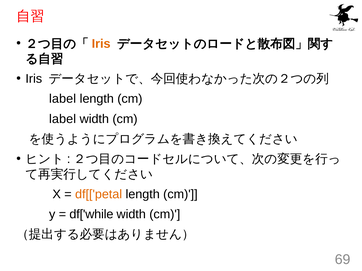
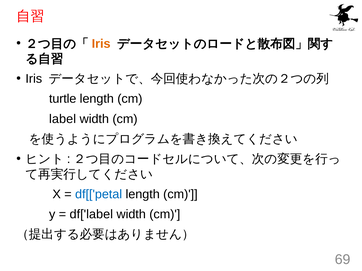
label: label -> turtle (63, 99)
df[['petal colour: orange -> blue (99, 195)
df['while: df['while -> df['label (91, 215)
